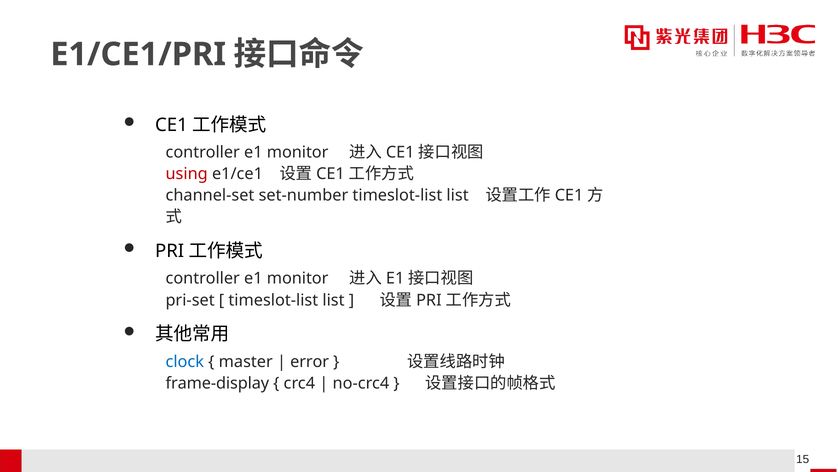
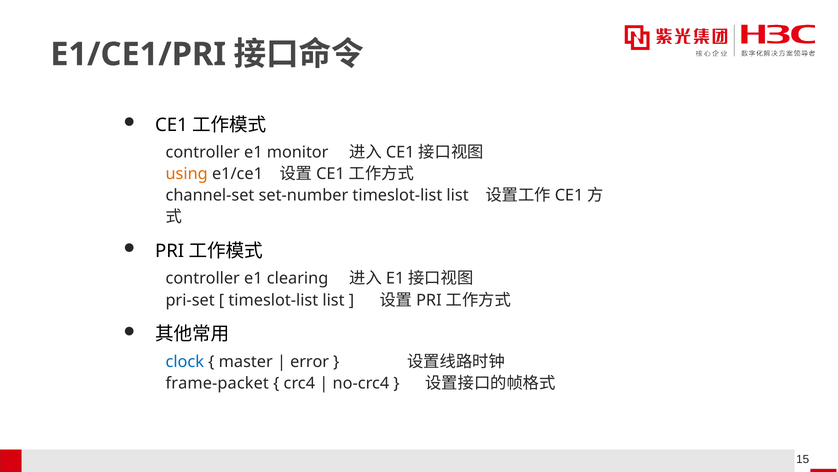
using colour: red -> orange (187, 174)
monitor: monitor -> clearing (298, 278)
frame-display: frame-display -> frame-packet (217, 383)
